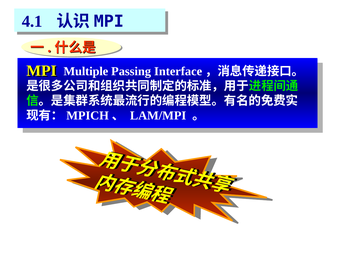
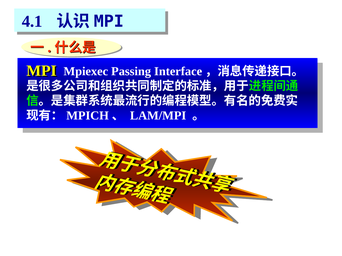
Multiple: Multiple -> Mpiexec (86, 71)
